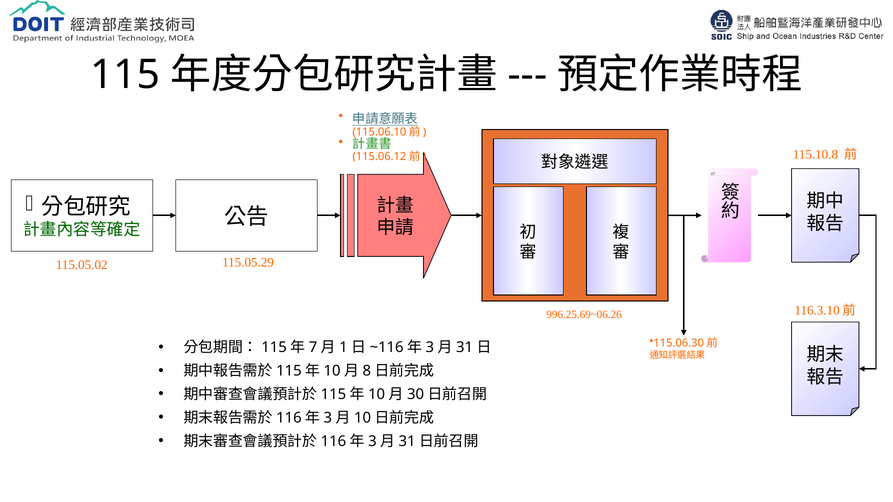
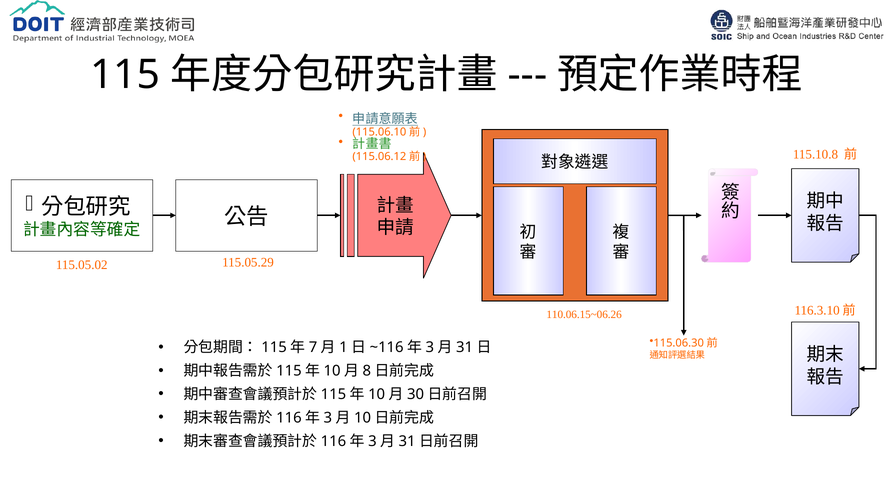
996.25.69~06.26: 996.25.69~06.26 -> 110.06.15~06.26 (584, 315)
